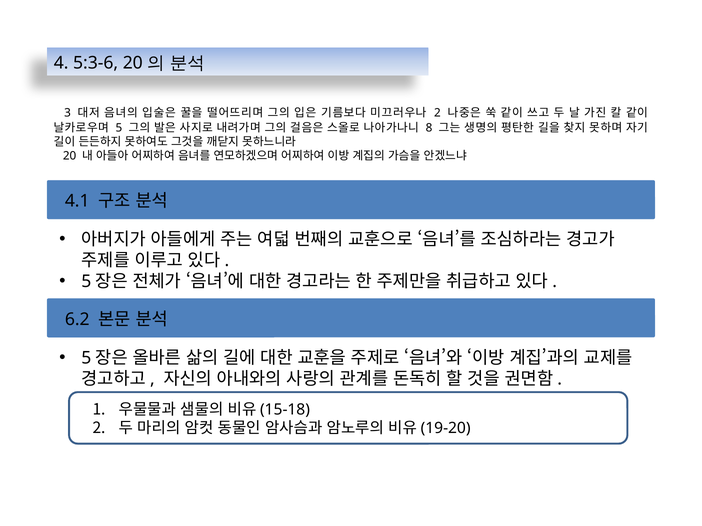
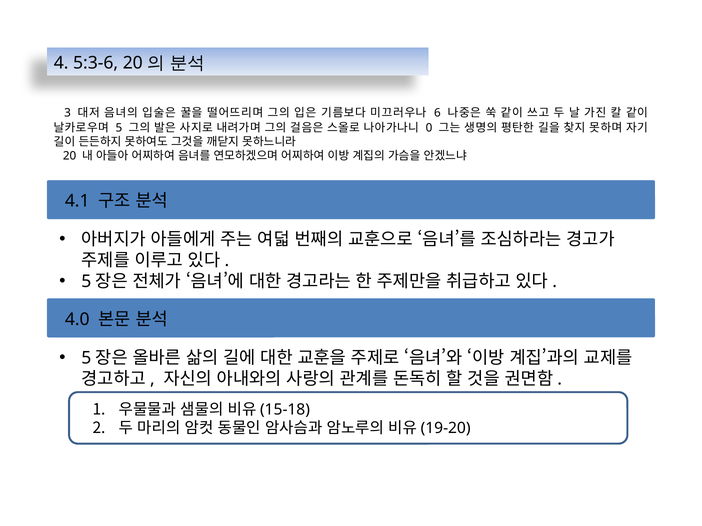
2: 2 -> 6 (437, 113)
8: 8 -> 0 (429, 128)
6.2: 6.2 -> 4.0 (77, 320)
